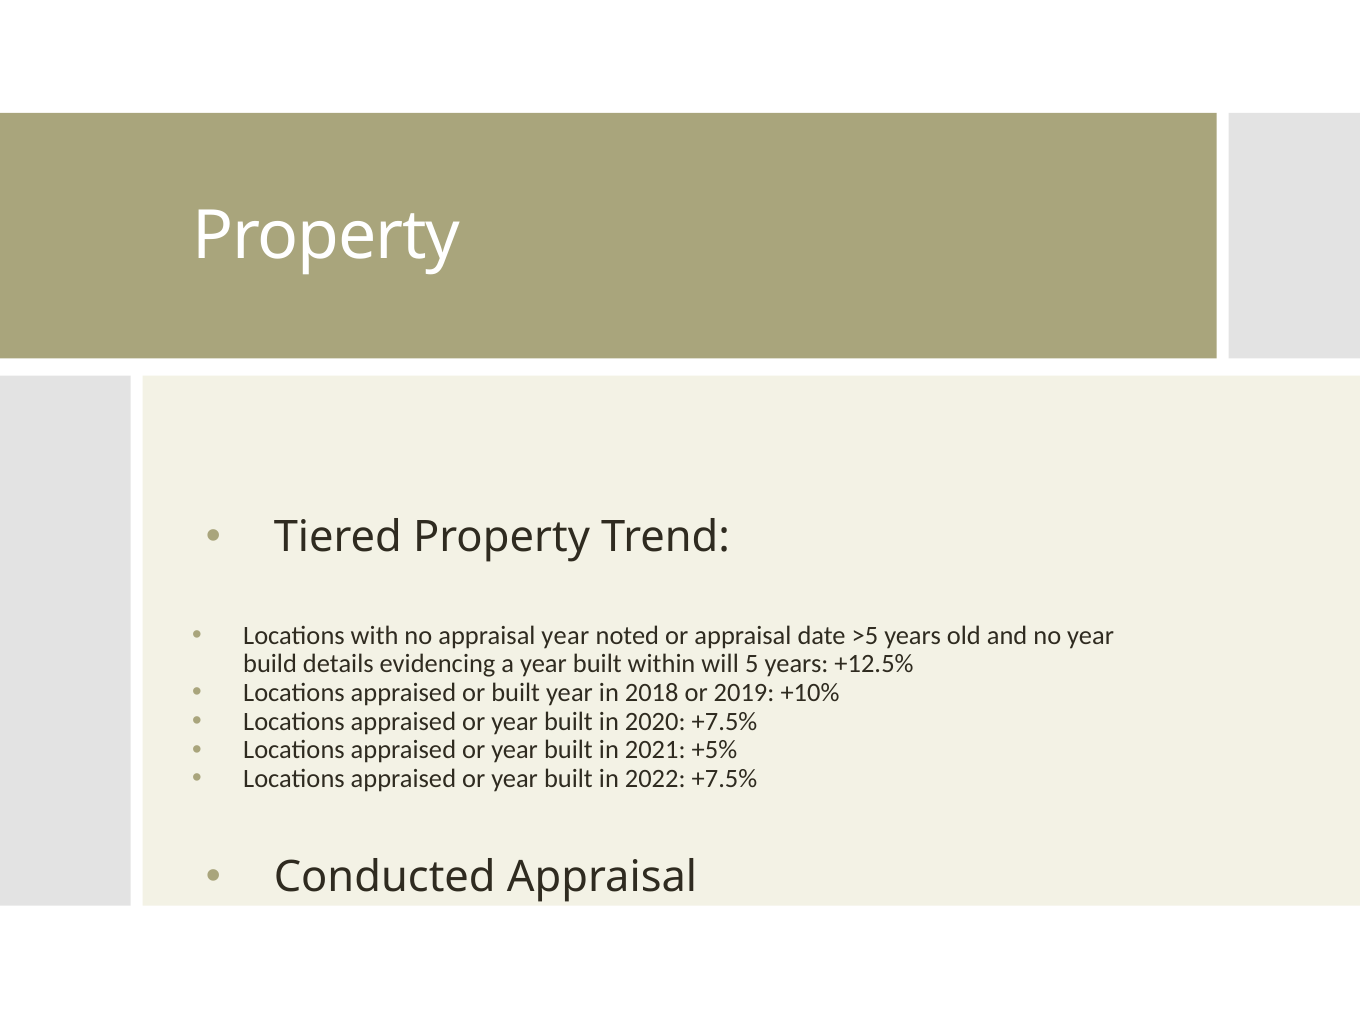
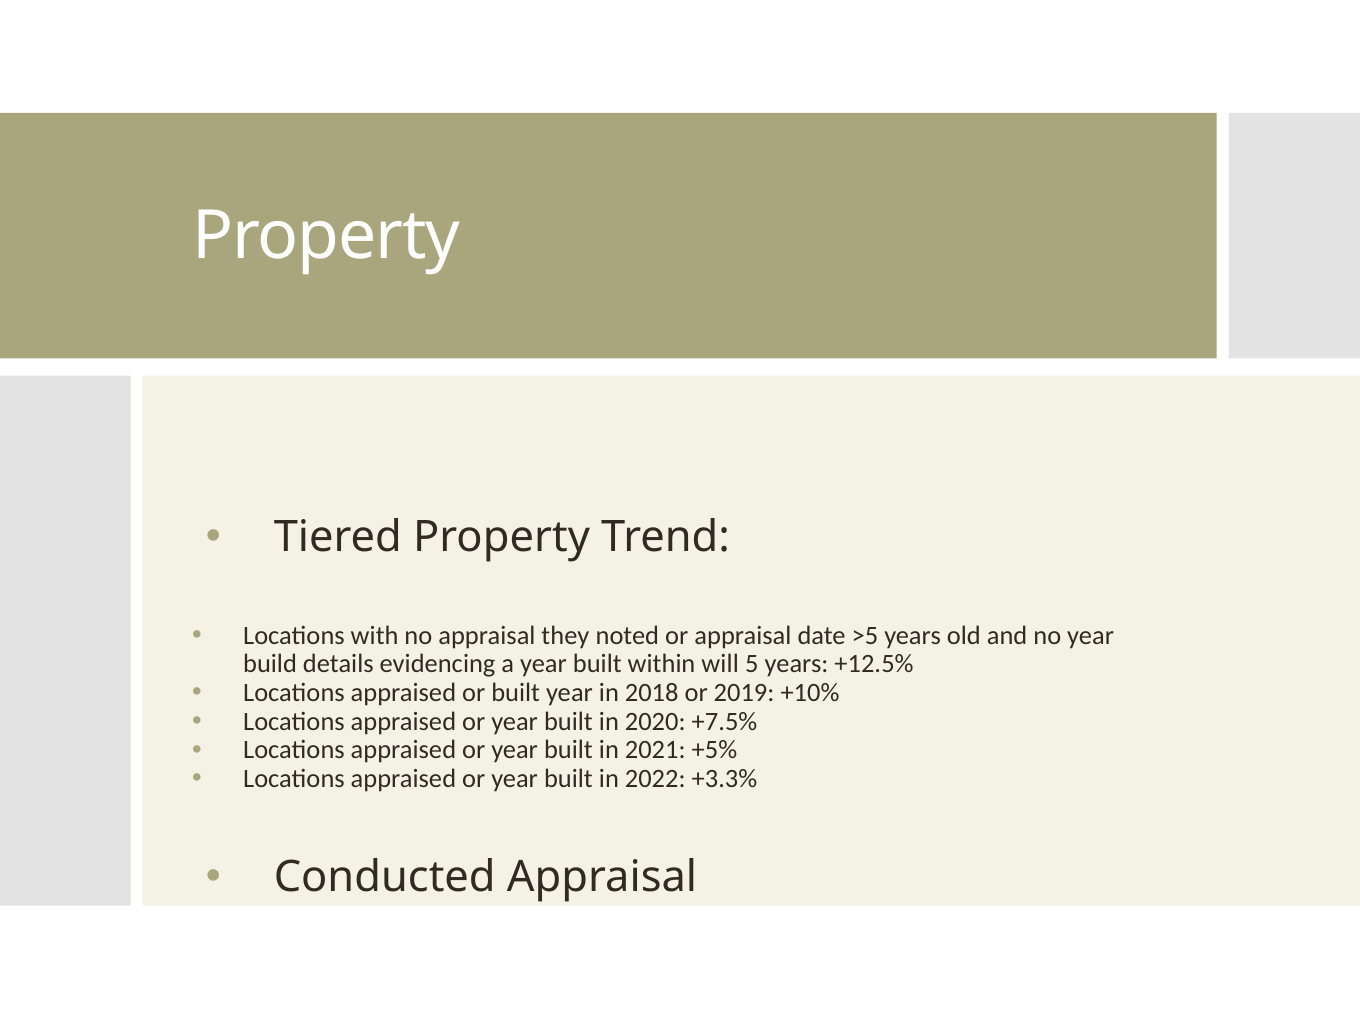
appraisal year: year -> they (565, 636)
2022 +7.5%: +7.5% -> +3.3% (724, 779)
